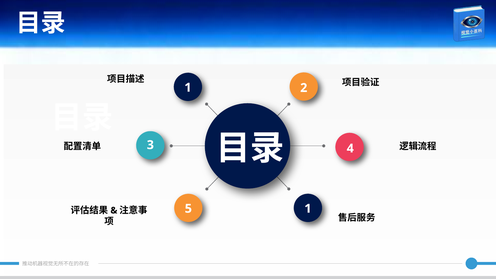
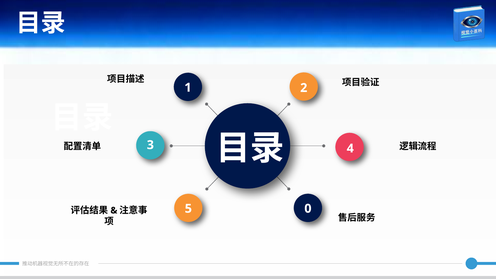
5 1: 1 -> 0 (308, 209)
